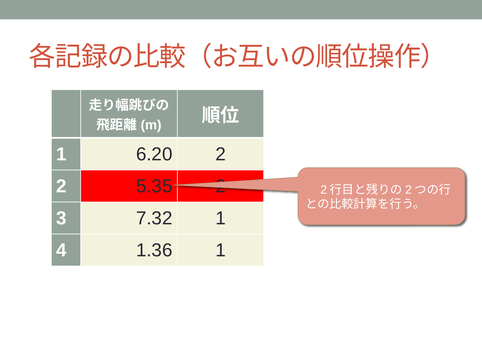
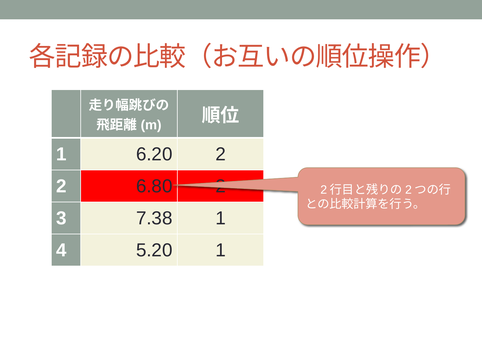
5.35: 5.35 -> 6.80 (154, 186)
7.32: 7.32 -> 7.38 (154, 218)
1.36: 1.36 -> 5.20 (154, 250)
